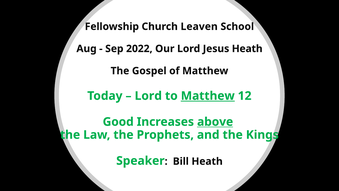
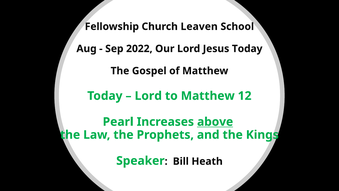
Jesus Heath: Heath -> Today (247, 49)
Matthew underline: present -> none (208, 96)
Good: Good -> Pearl (118, 122)
